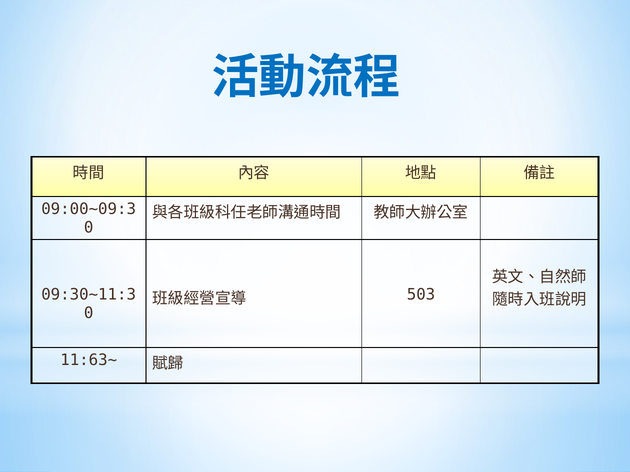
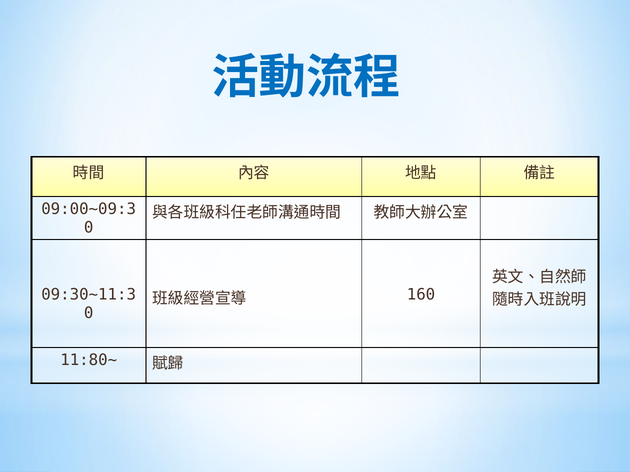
503: 503 -> 160 (421, 295)
11:63~: 11:63~ -> 11:80~ (89, 360)
